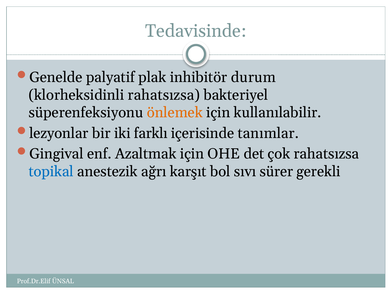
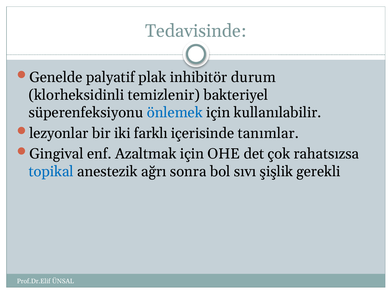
klorheksidinli rahatsızsa: rahatsızsa -> temizlenir (164, 95)
önlemek colour: orange -> blue (175, 113)
karşıt: karşıt -> sonra (188, 171)
sürer: sürer -> şişlik (276, 171)
